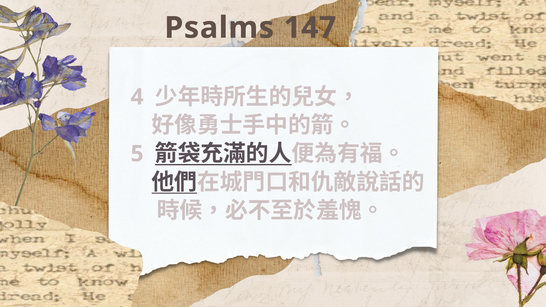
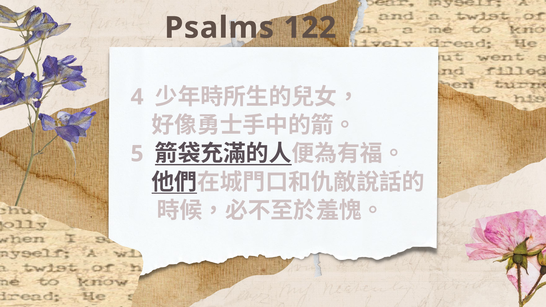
147: 147 -> 122 (310, 28)
